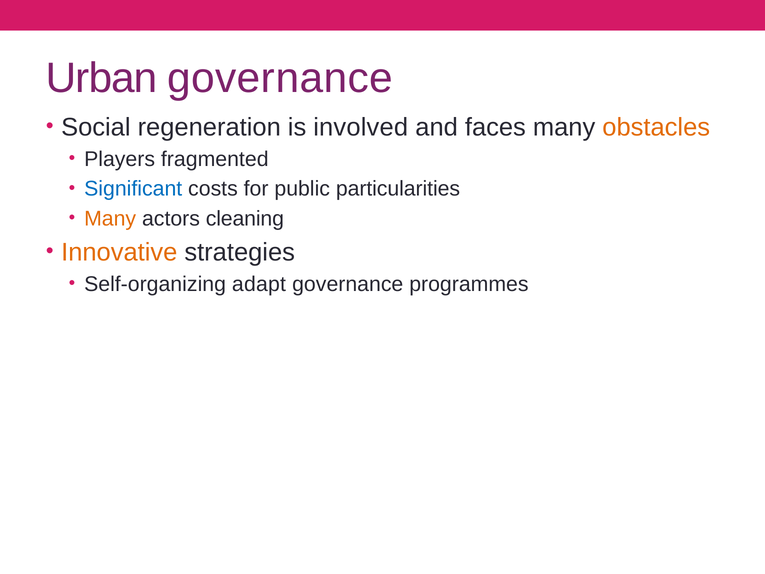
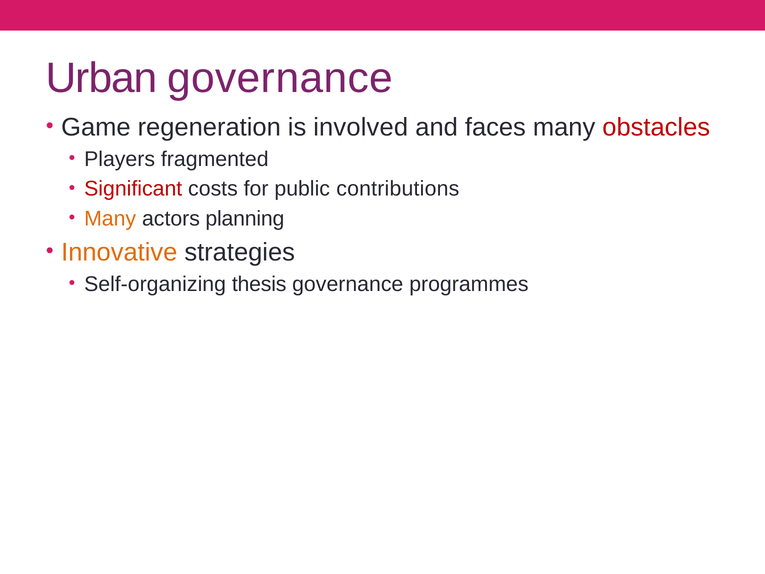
Social: Social -> Game (96, 127)
obstacles colour: orange -> red (656, 127)
Significant colour: blue -> red (133, 189)
particularities: particularities -> contributions (398, 189)
cleaning: cleaning -> planning (245, 219)
adapt: adapt -> thesis (259, 284)
